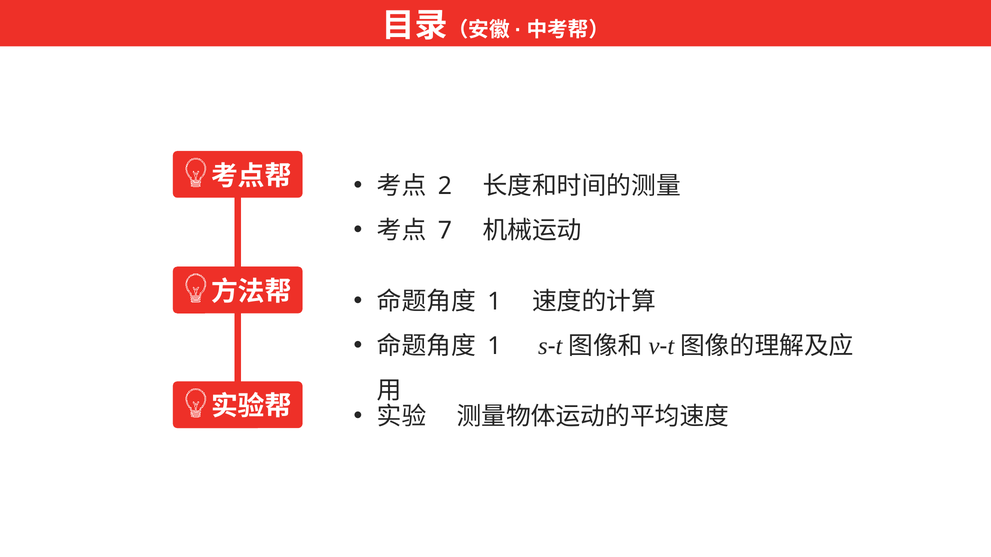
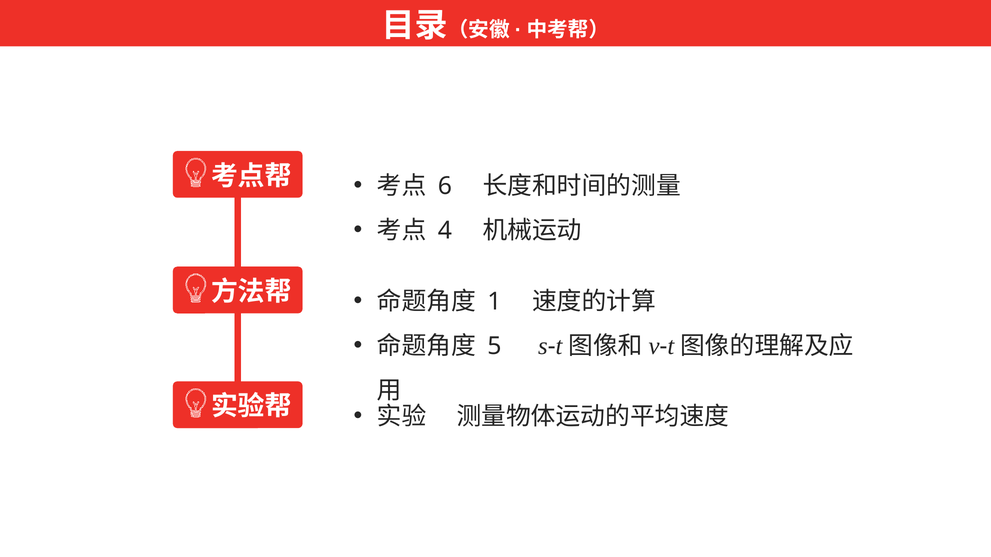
2: 2 -> 6 (445, 186)
7: 7 -> 4 (445, 231)
1: 1 -> 5 (494, 346)
